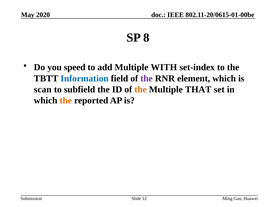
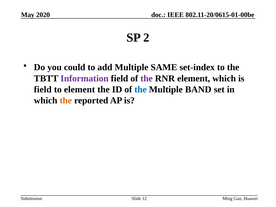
8: 8 -> 2 (146, 38)
speed: speed -> could (75, 67)
WITH: WITH -> SAME (164, 67)
Information colour: blue -> purple (85, 78)
scan: scan -> field (43, 89)
to subfield: subfield -> element (80, 89)
the colour: orange -> blue (141, 89)
THAT: THAT -> BAND (198, 89)
